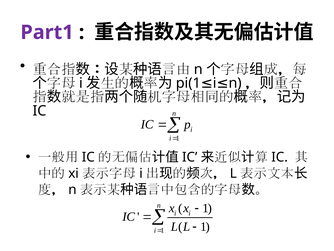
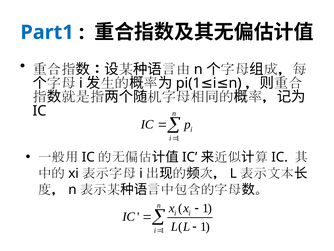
Part1 colour: purple -> blue (47, 32)
